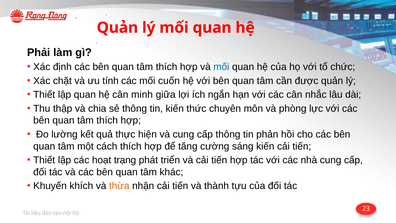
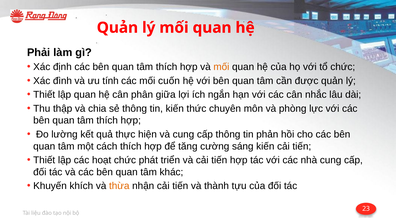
mối colour: blue -> orange (221, 67)
chặt: chặt -> đình (62, 81)
minh: minh -> phân (142, 95)
hoạt trạng: trạng -> chức (125, 160)
